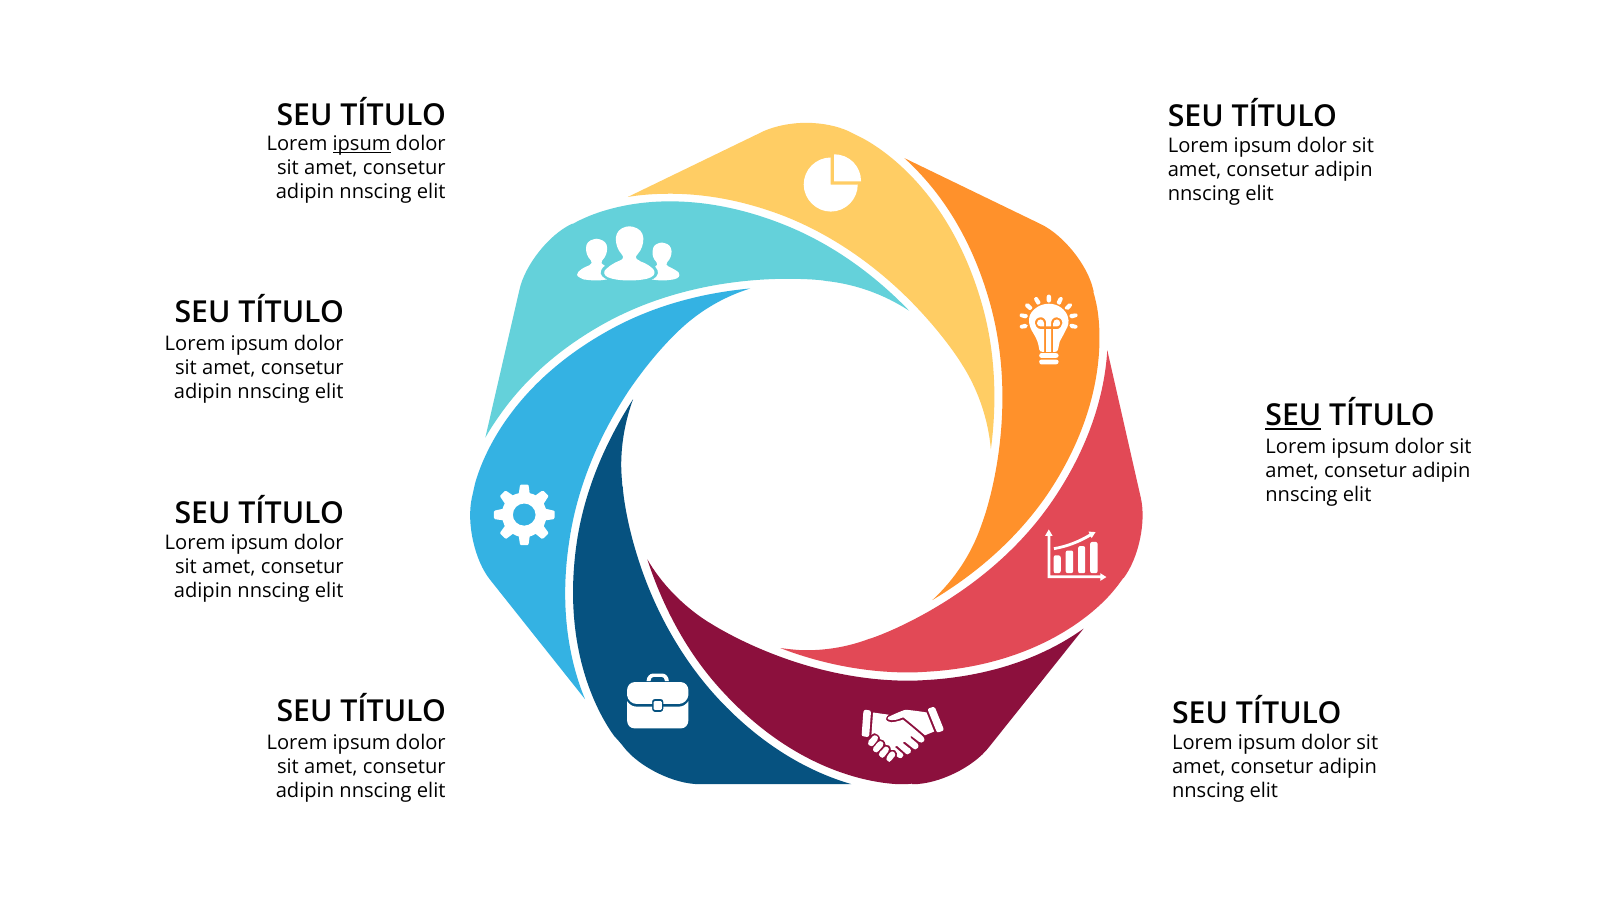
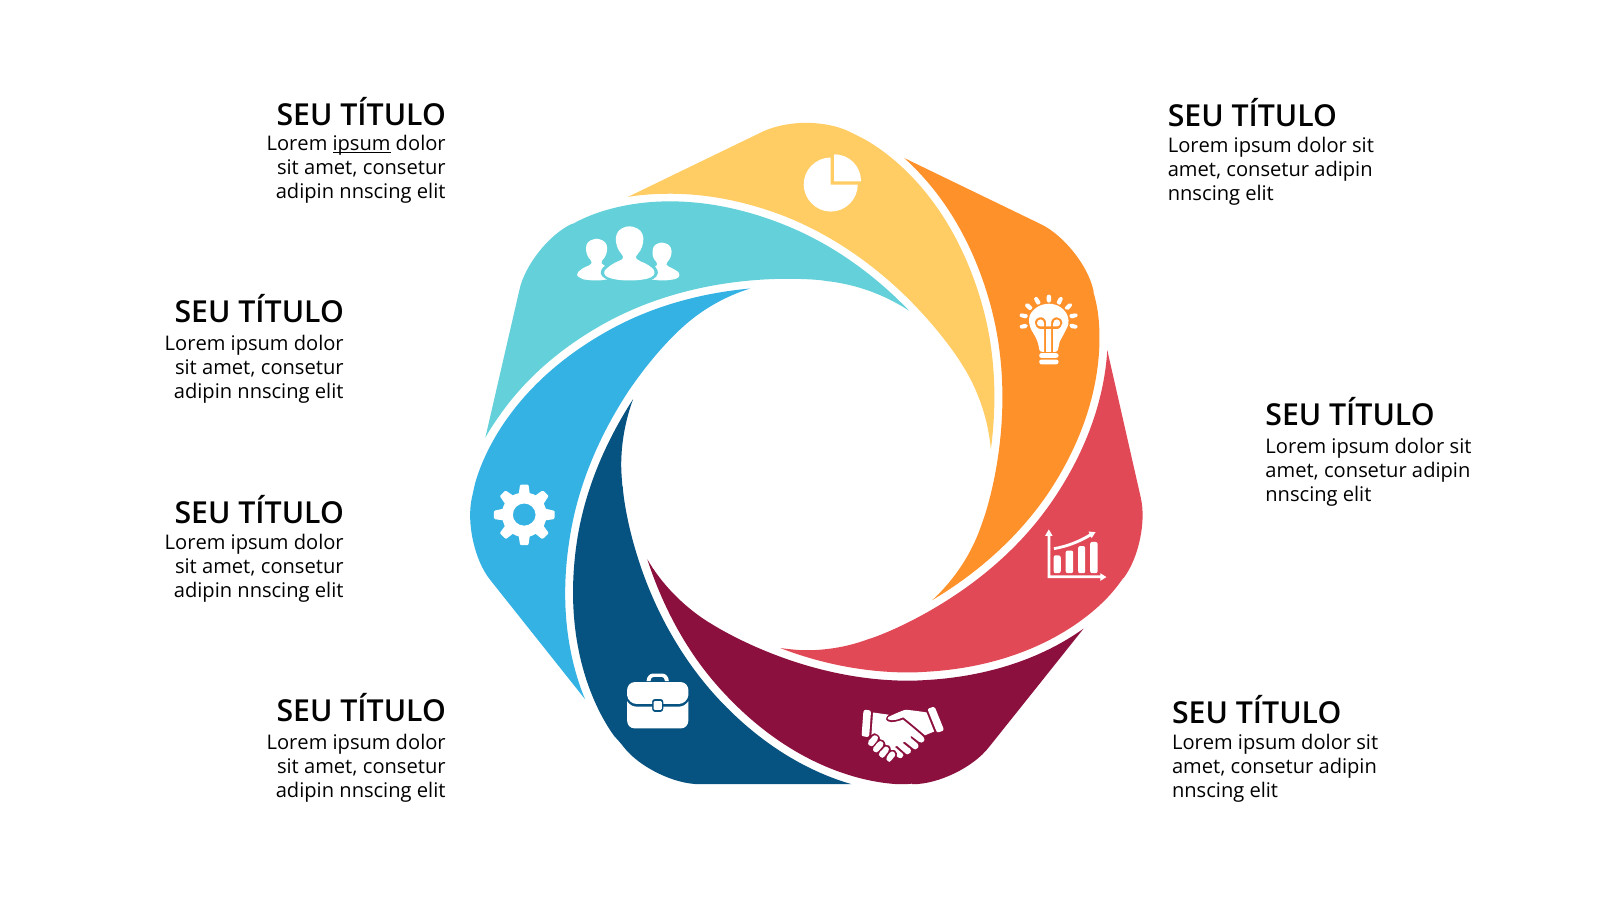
SEU underline: present -> none (1293, 416)
